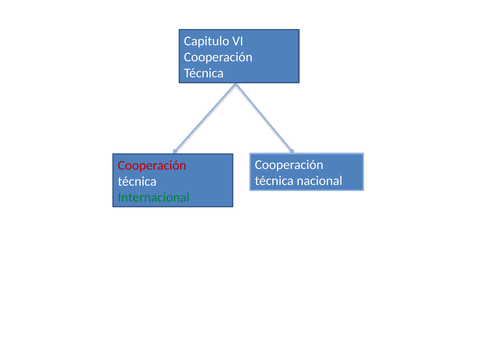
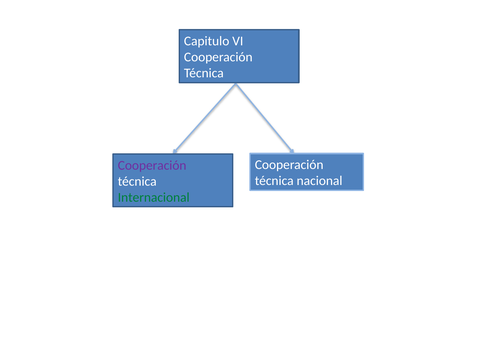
Cooperación colour: red -> purple (152, 165)
